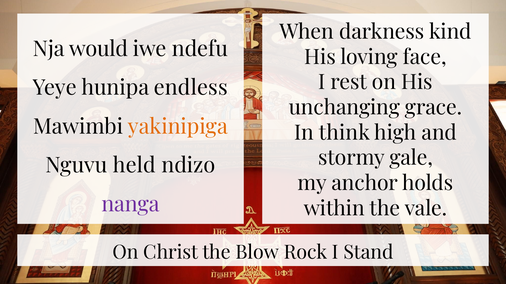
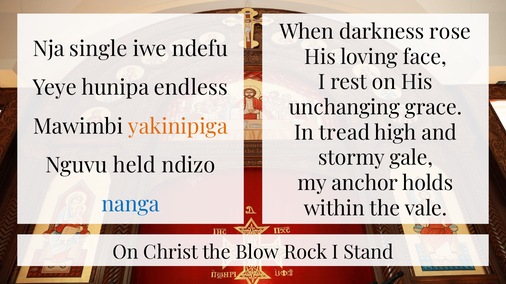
kind: kind -> rose (450, 32)
would: would -> single (98, 49)
think: think -> tread (344, 133)
nanga colour: purple -> blue (131, 205)
